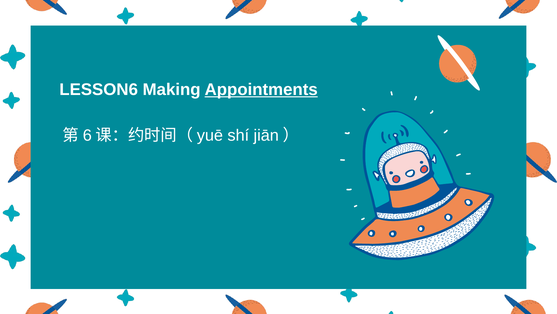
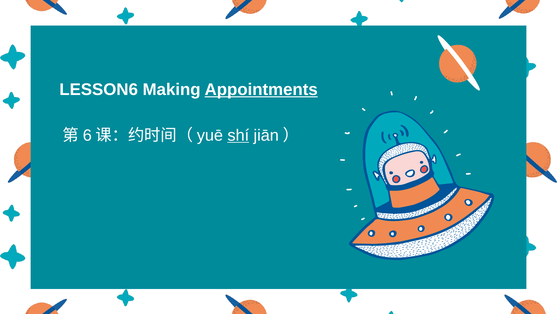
shí underline: none -> present (238, 135)
